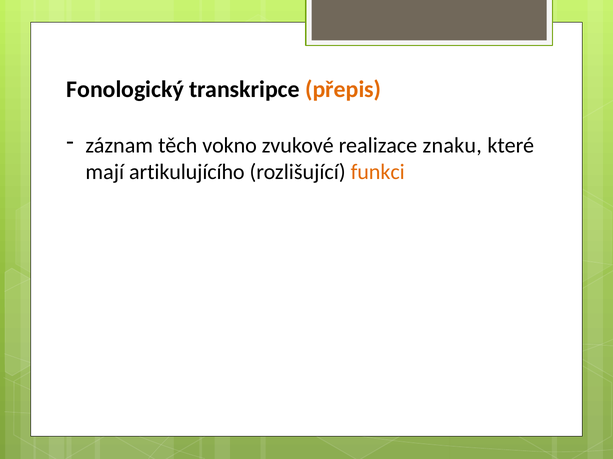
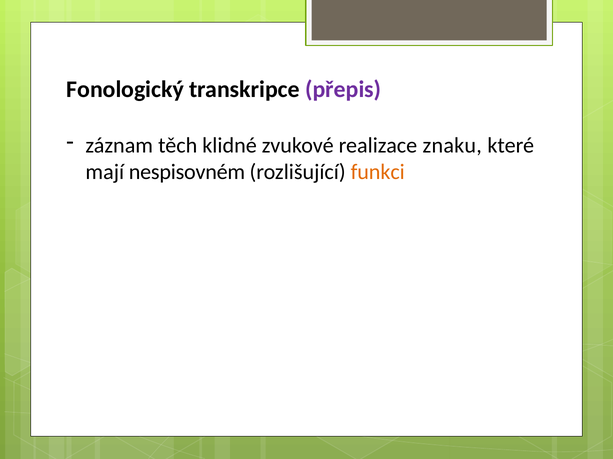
přepis colour: orange -> purple (343, 90)
vokno: vokno -> klidné (230, 146)
artikulujícího: artikulujícího -> nespisovném (187, 172)
